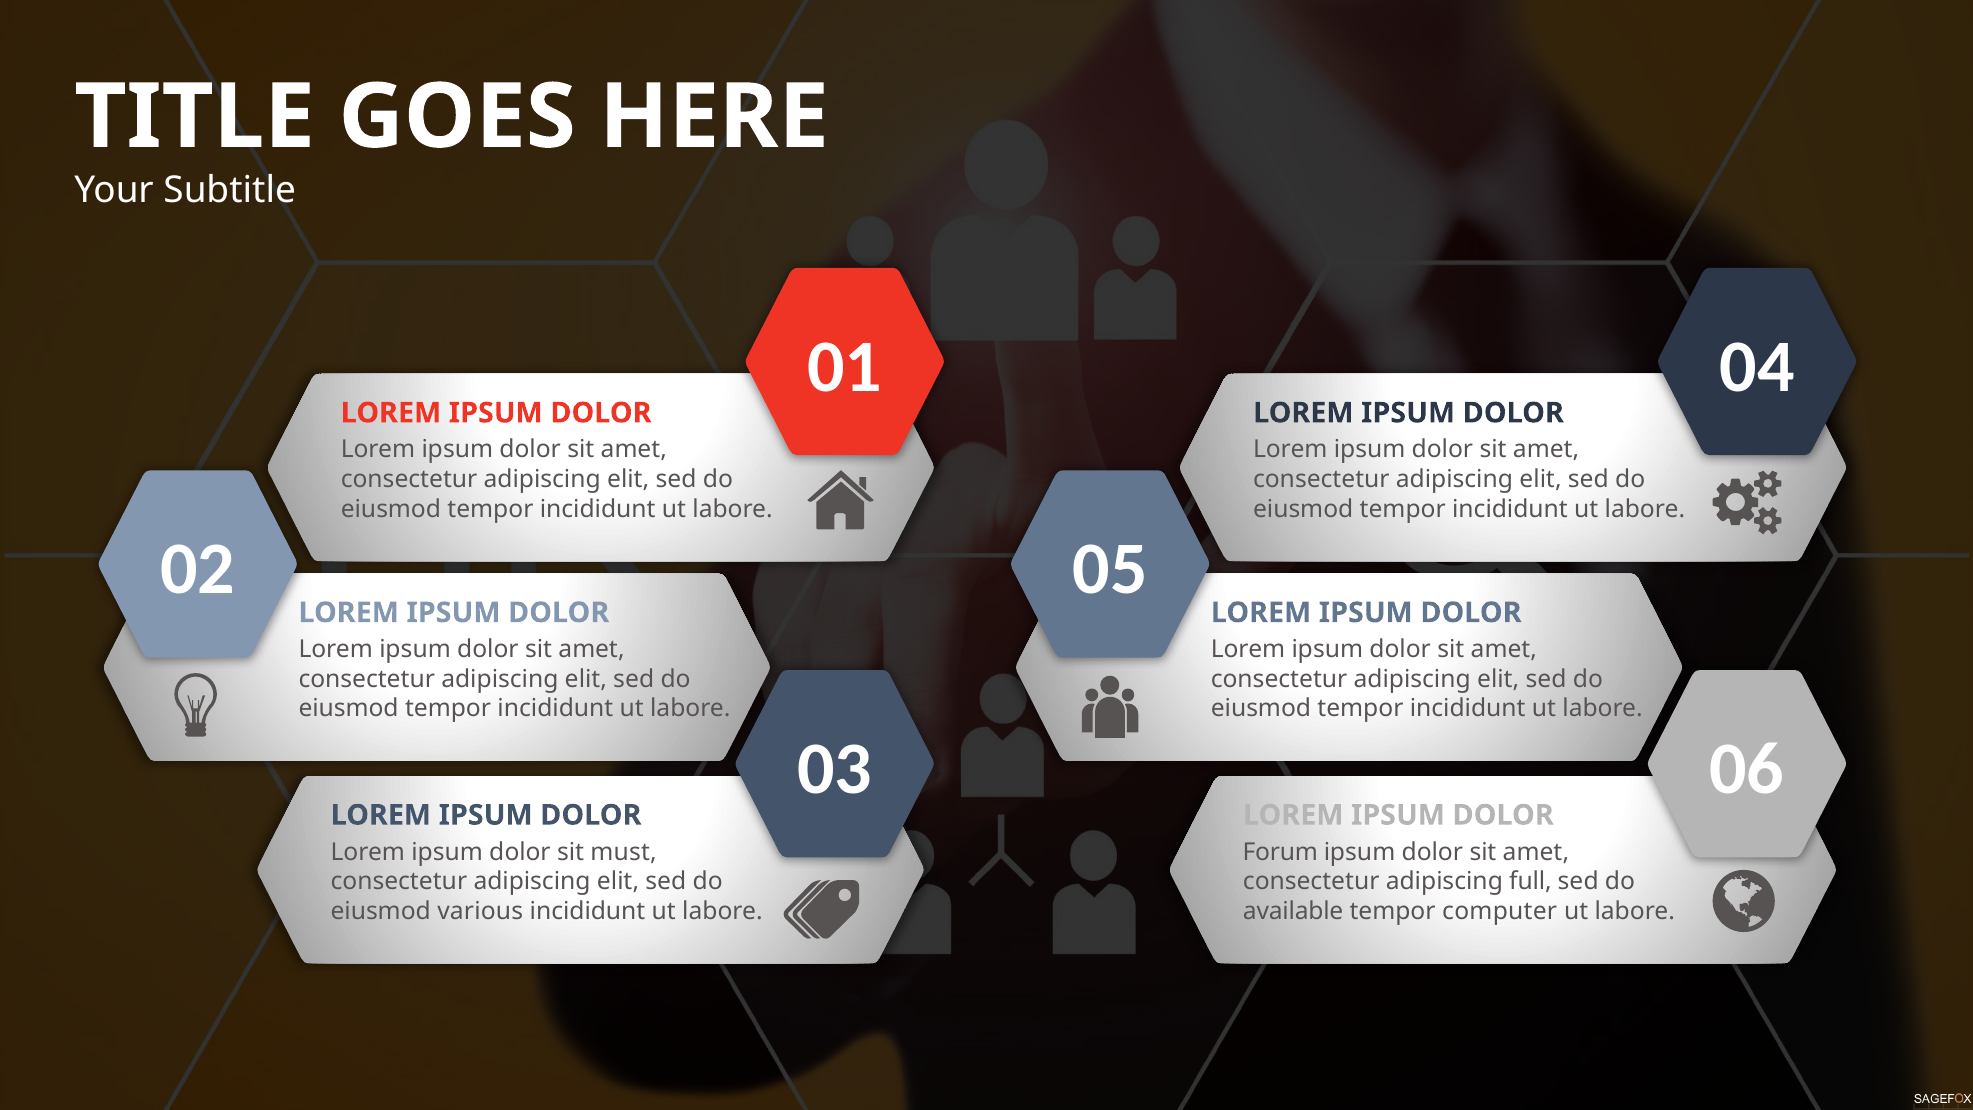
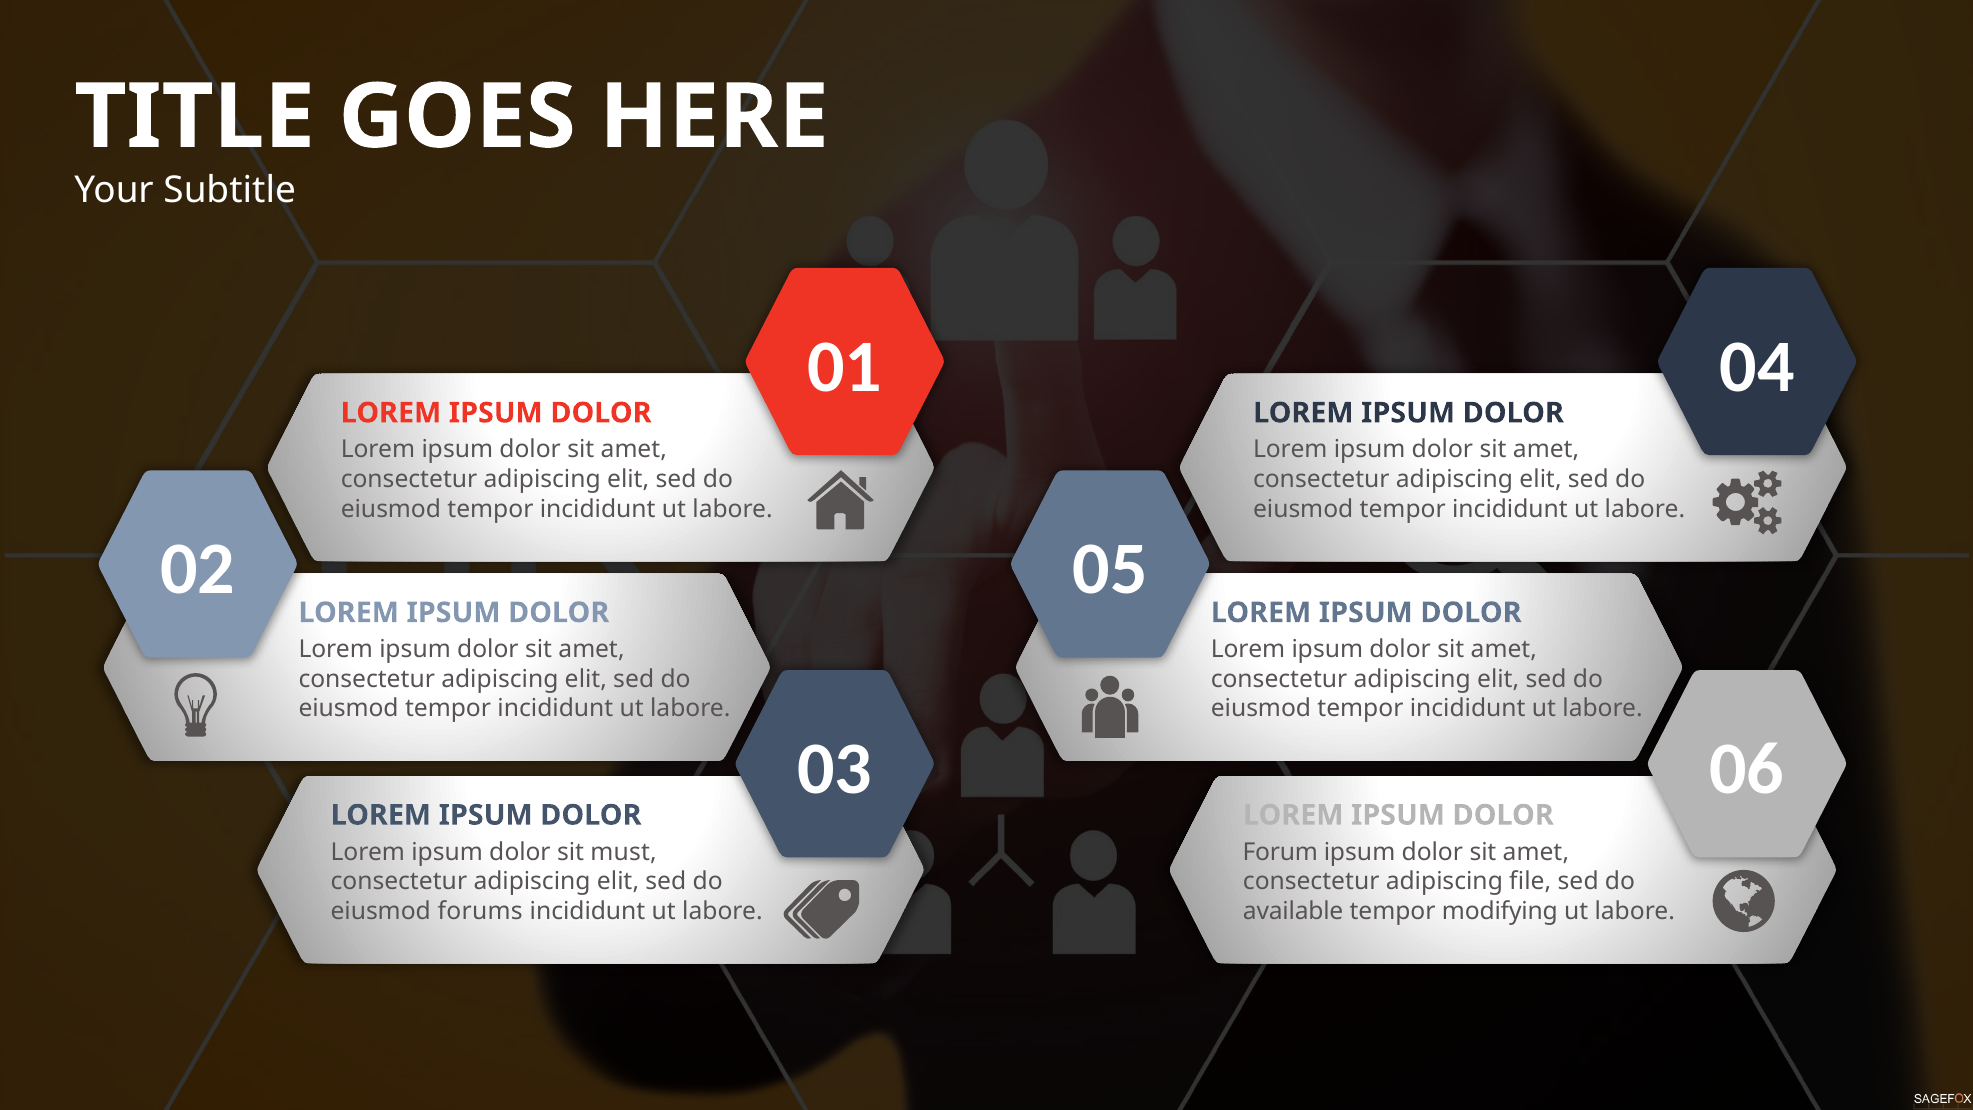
full: full -> file (1530, 881)
various: various -> forums (480, 911)
computer: computer -> modifying (1500, 911)
